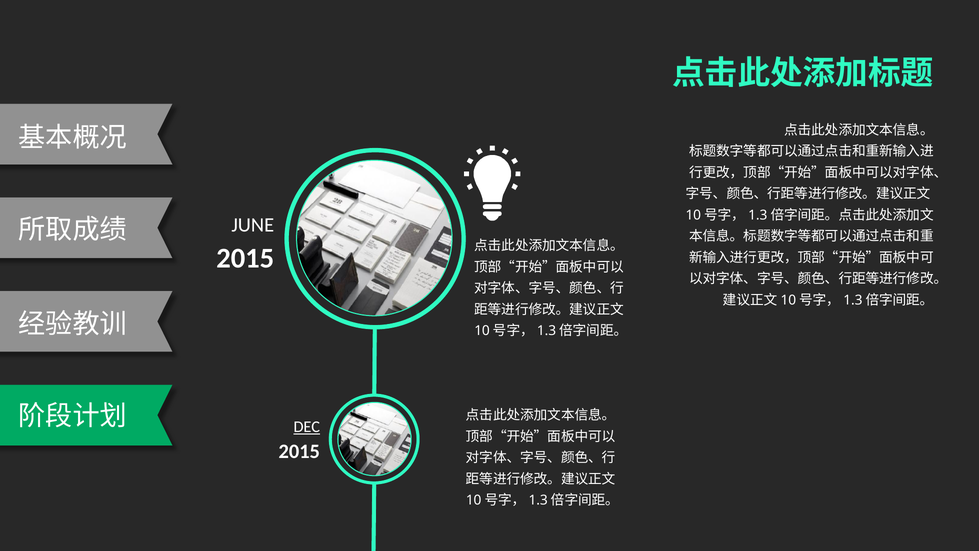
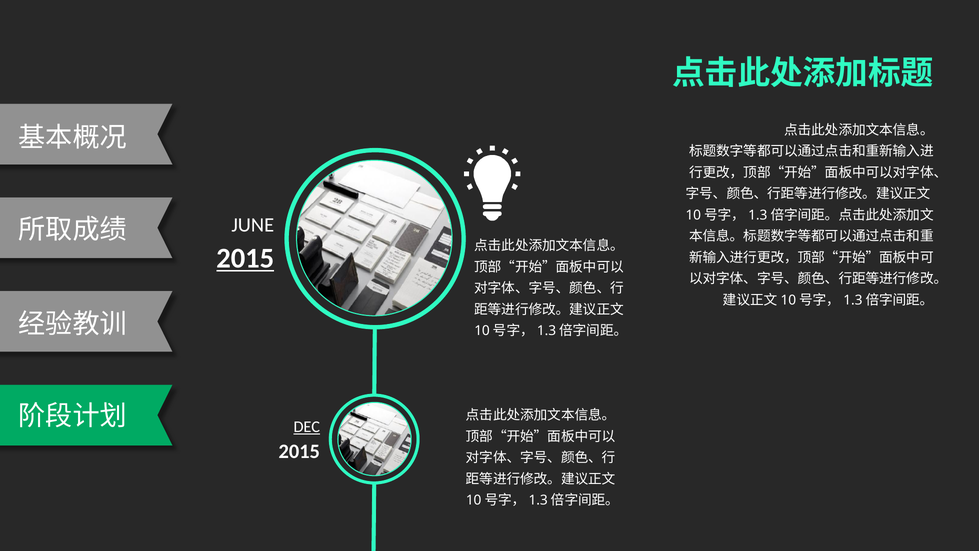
2015 underline: none -> present (245, 258)
